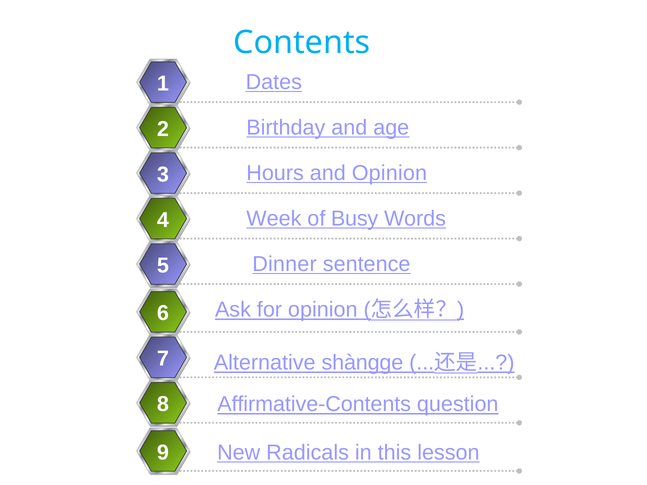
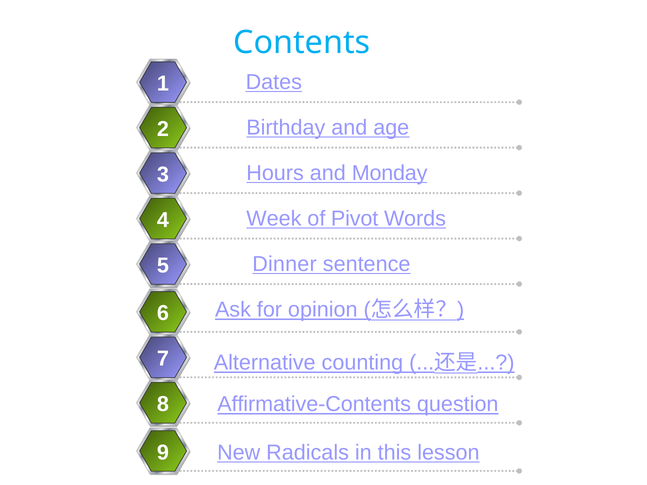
and Opinion: Opinion -> Monday (390, 173)
Busy: Busy -> Pivot (355, 219)
shàngge: shàngge -> counting (362, 363)
